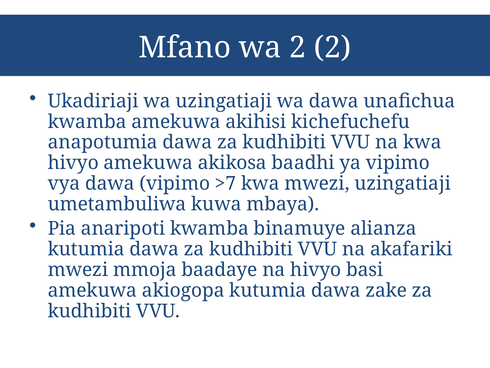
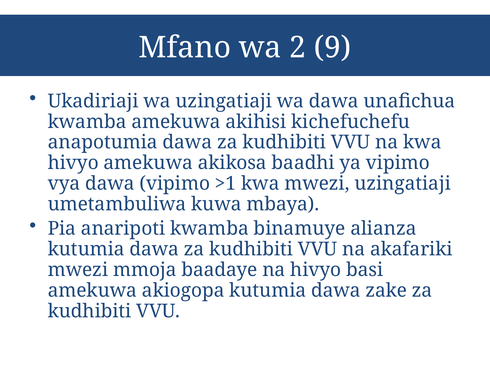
2 2: 2 -> 9 (333, 47)
>7: >7 -> >1 (226, 183)
